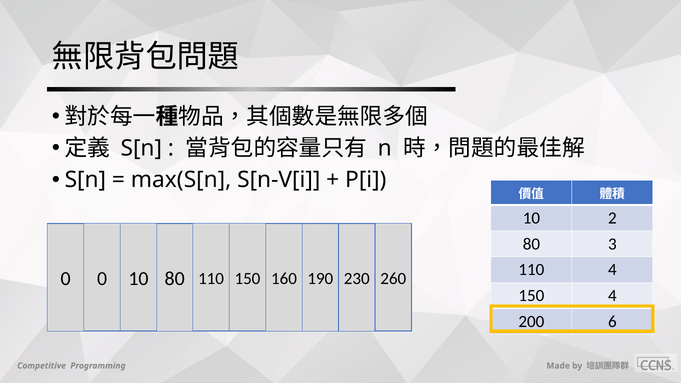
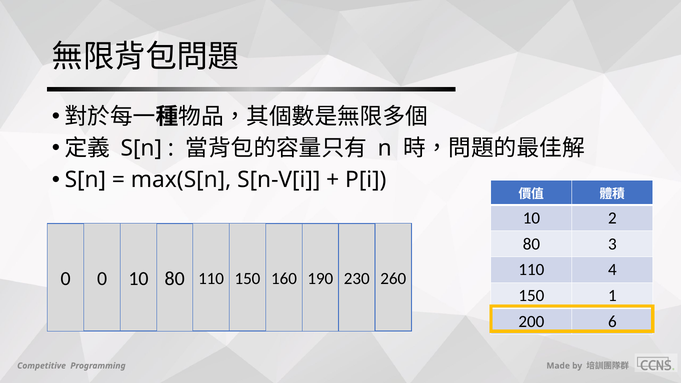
150 4: 4 -> 1 (612, 296)
